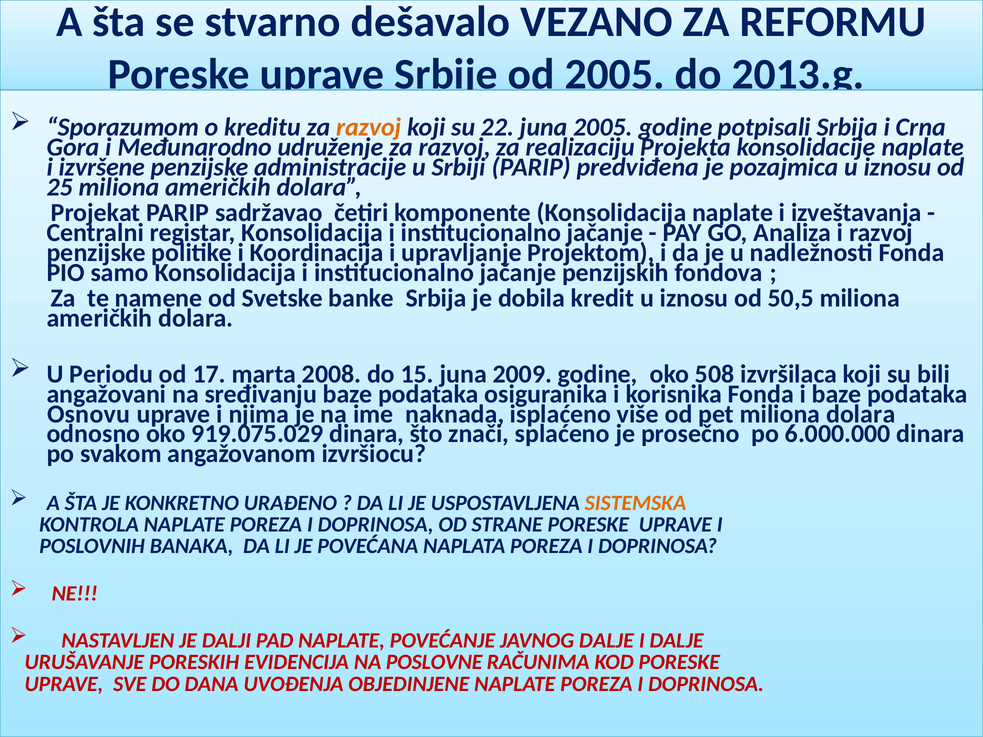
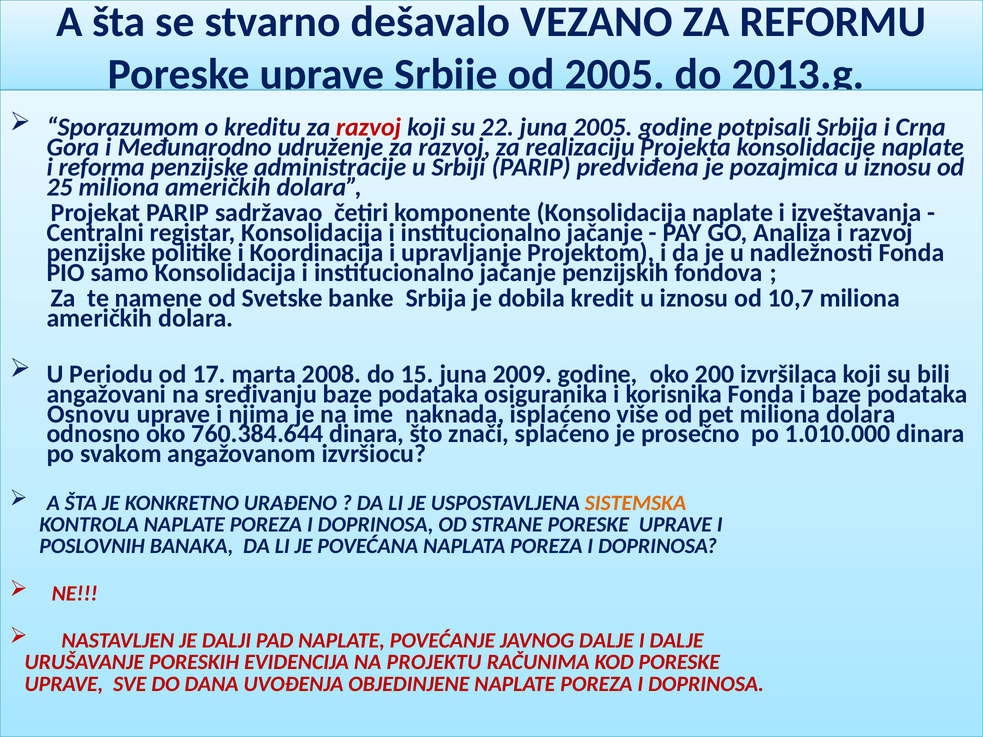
razvoj colour: orange -> red (369, 127)
izvršene: izvršene -> reforma (102, 167)
50,5: 50,5 -> 10,7 (791, 298)
508: 508 -> 200 (715, 374)
919.075.029: 919.075.029 -> 760.384.644 (257, 434)
6.000.000: 6.000.000 -> 1.010.000 (838, 434)
POSLOVNE: POSLOVNE -> PROJEKTU (434, 663)
